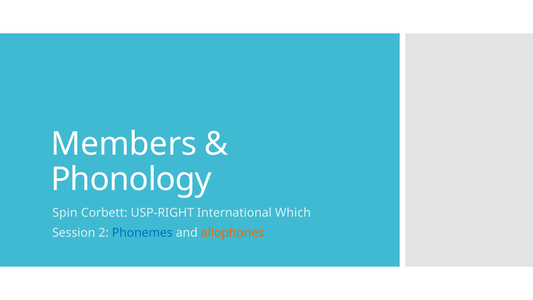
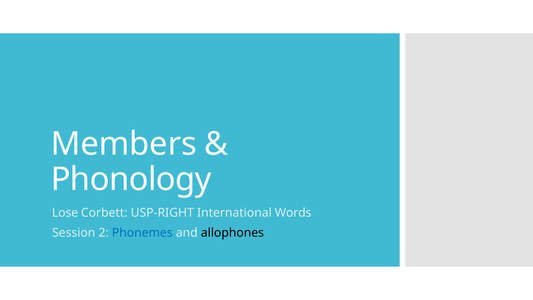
Spin: Spin -> Lose (65, 213)
Which: Which -> Words (293, 213)
allophones colour: orange -> black (232, 233)
